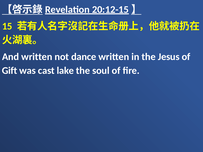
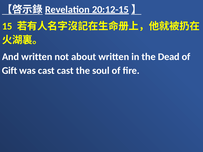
dance: dance -> about (84, 57)
Jesus: Jesus -> Dead (169, 57)
cast lake: lake -> cast (65, 71)
